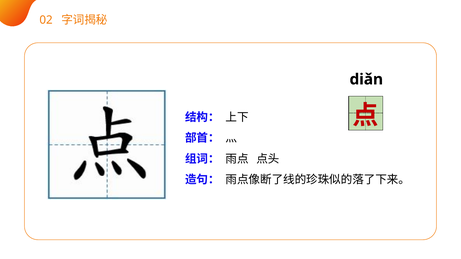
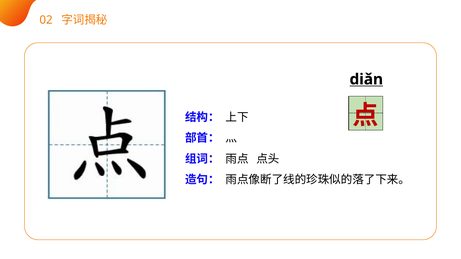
diǎn underline: none -> present (366, 79)
